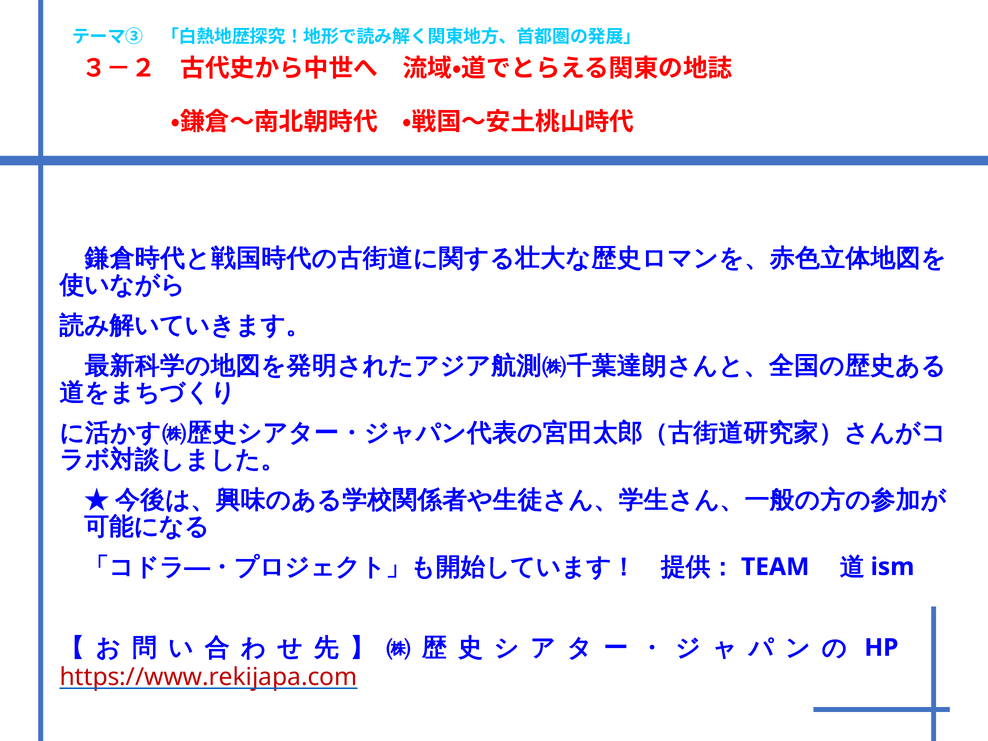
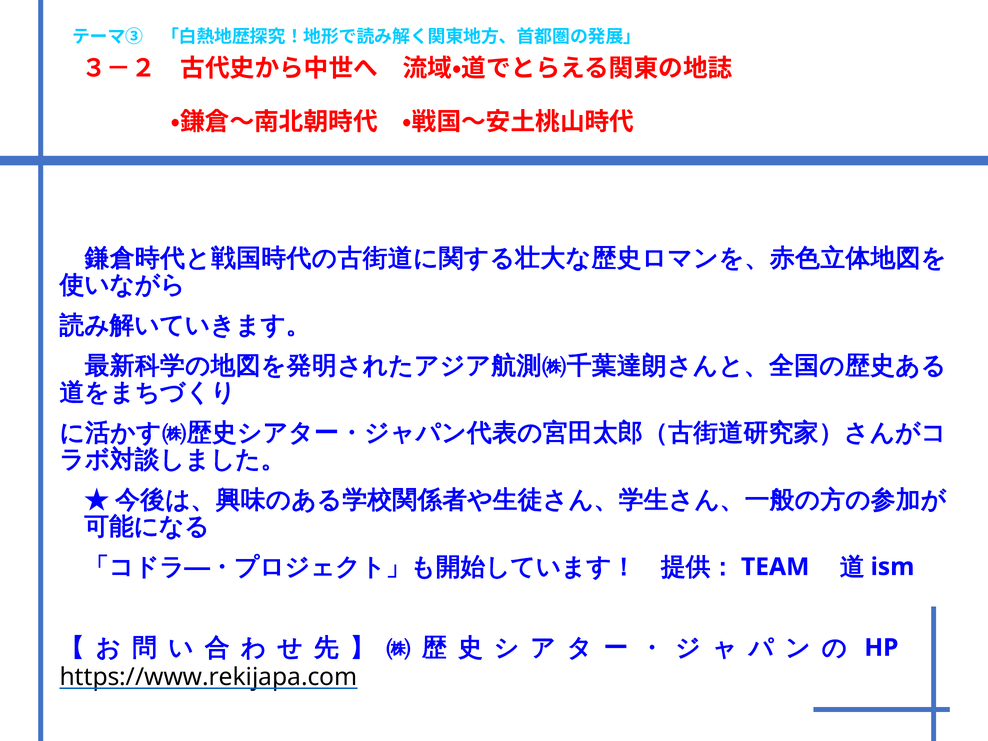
https://www.rekijapa.com colour: red -> black (209, 677)
